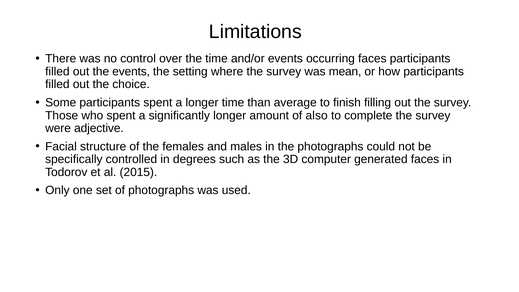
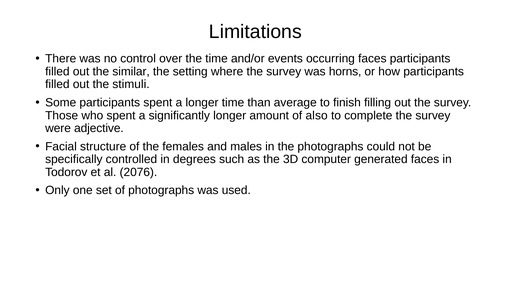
the events: events -> similar (131, 72)
mean: mean -> horns (345, 72)
choice: choice -> stimuli (131, 84)
2015: 2015 -> 2076 (138, 172)
